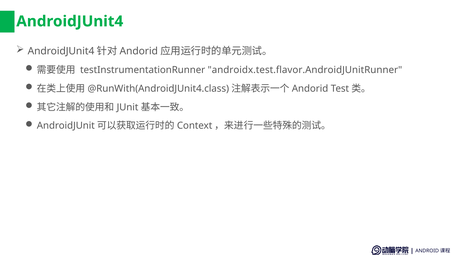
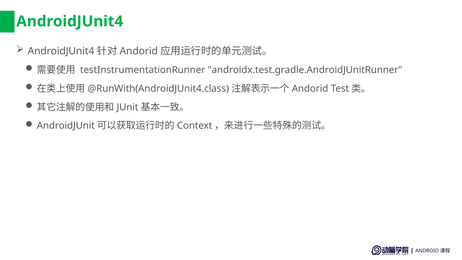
androidx.test.flavor.AndroidJUnitRunner: androidx.test.flavor.AndroidJUnitRunner -> androidx.test.gradle.AndroidJUnitRunner (305, 70)
